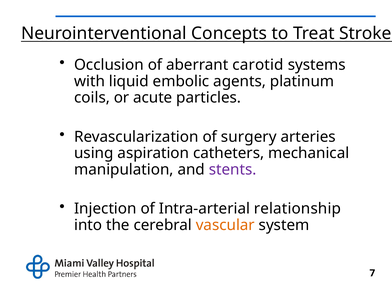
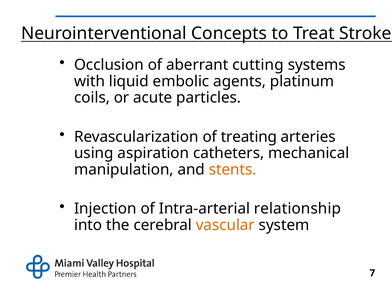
carotid: carotid -> cutting (258, 65)
surgery: surgery -> treating (249, 137)
stents colour: purple -> orange (233, 170)
